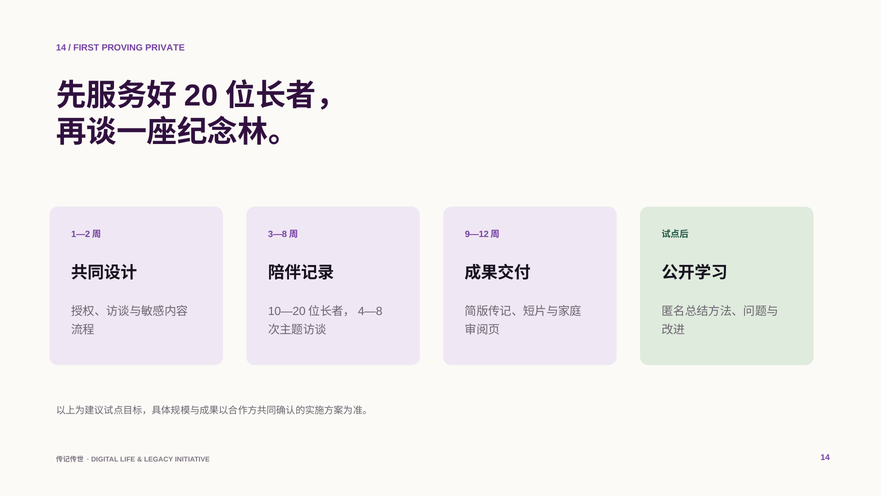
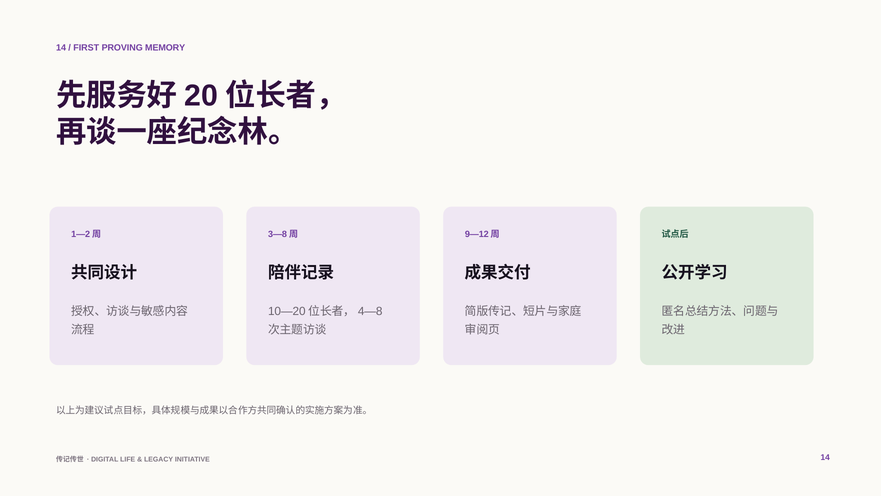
PRIVATE: PRIVATE -> MEMORY (165, 48)
